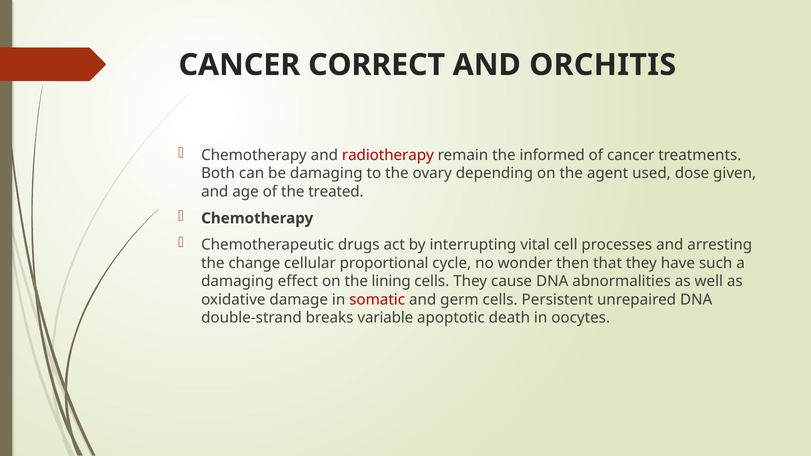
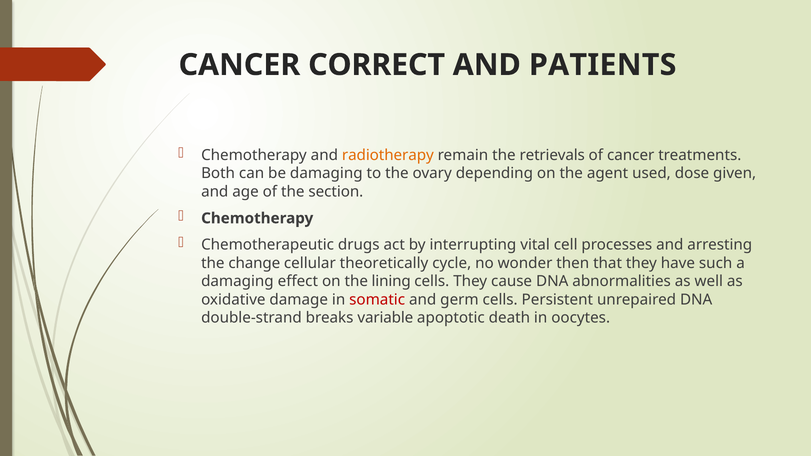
ORCHITIS: ORCHITIS -> PATIENTS (603, 65)
radiotherapy colour: red -> orange (388, 155)
informed: informed -> retrievals (552, 155)
treated: treated -> section (336, 192)
proportional: proportional -> theoretically (384, 263)
